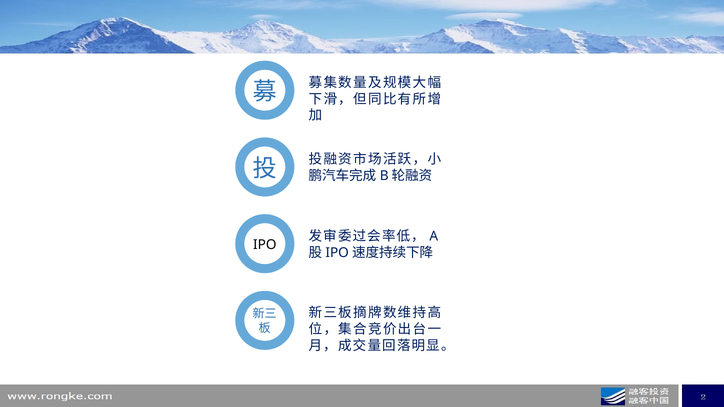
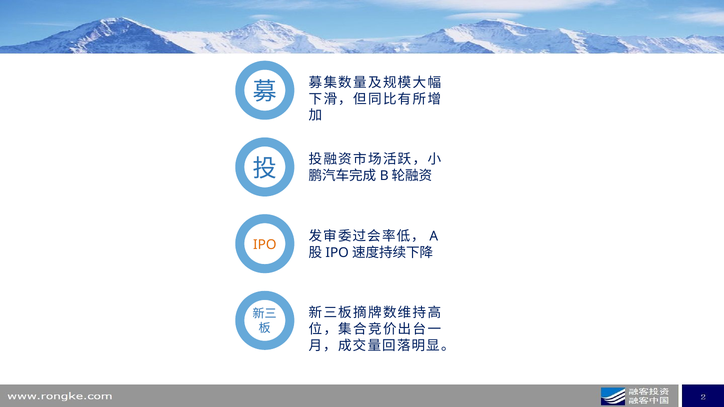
IPO colour: black -> orange (265, 245)
